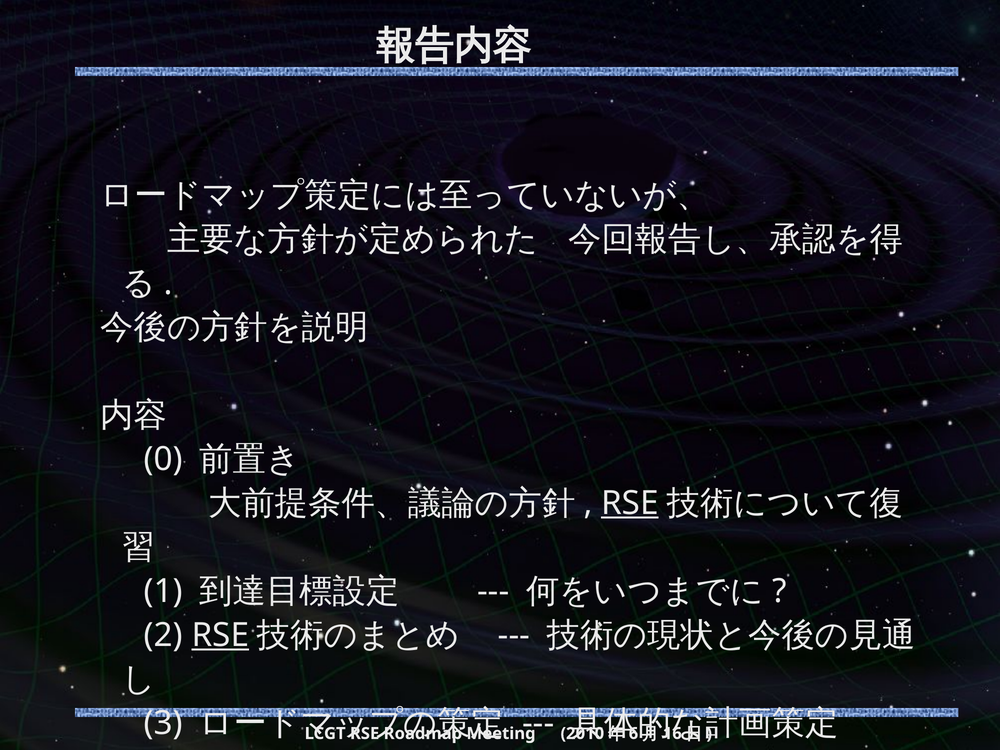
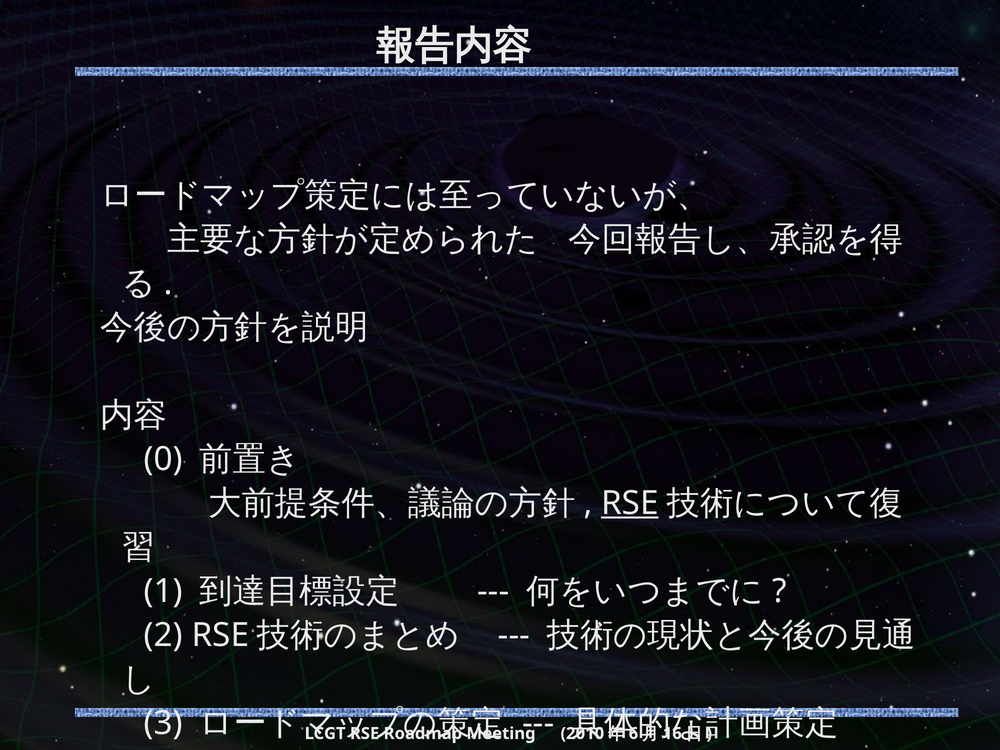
RSE underline: present -> none (220, 635)
